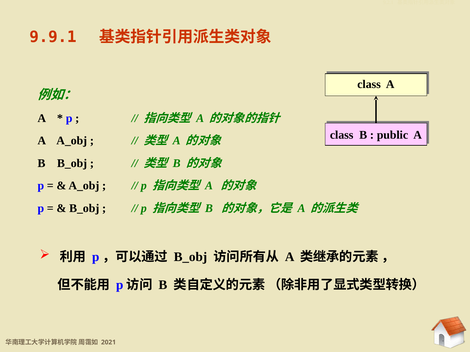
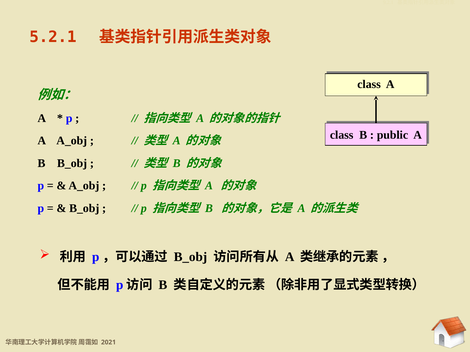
9.9.1: 9.9.1 -> 5.2.1 (53, 37)
